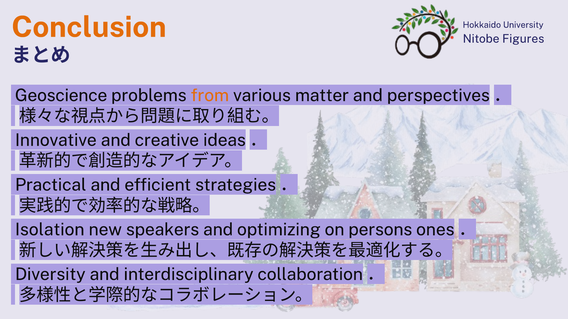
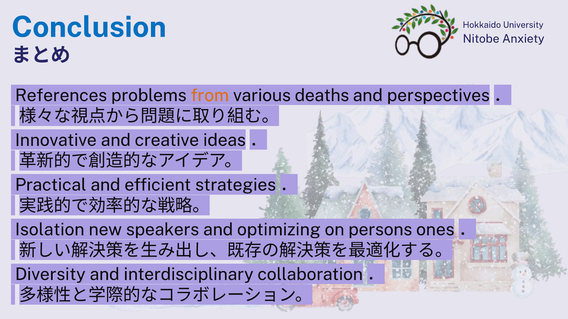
Conclusion colour: orange -> blue (89, 27)
Figures: Figures -> Anxiety (523, 39)
Geoscience: Geoscience -> References (61, 96)
matter: matter -> deaths (322, 96)
